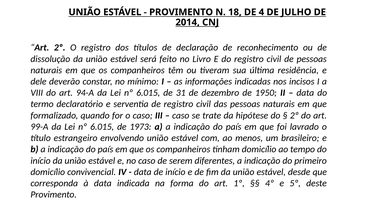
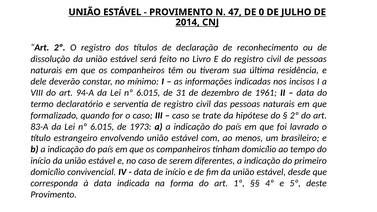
18: 18 -> 47 (235, 12)
4: 4 -> 0 (261, 12)
1950: 1950 -> 1961 (266, 93)
99-A: 99-A -> 83-A (39, 127)
